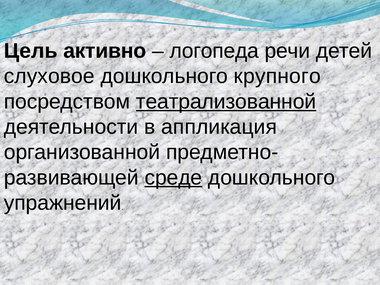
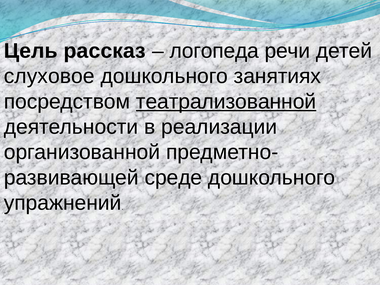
активно: активно -> рассказ (105, 51)
крупного: крупного -> занятиях (277, 76)
аппликация: аппликация -> реализации (219, 127)
среде underline: present -> none (173, 178)
